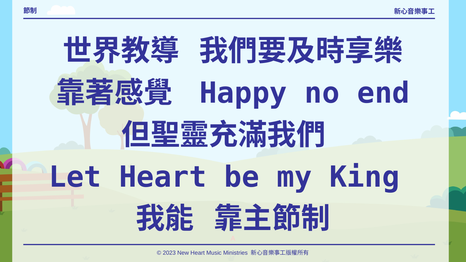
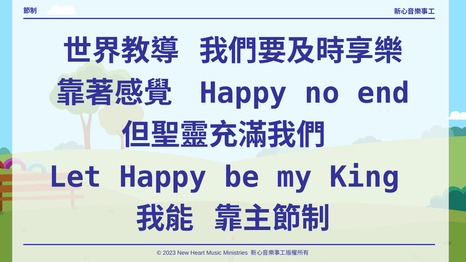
Let Heart: Heart -> Happy (163, 177)
